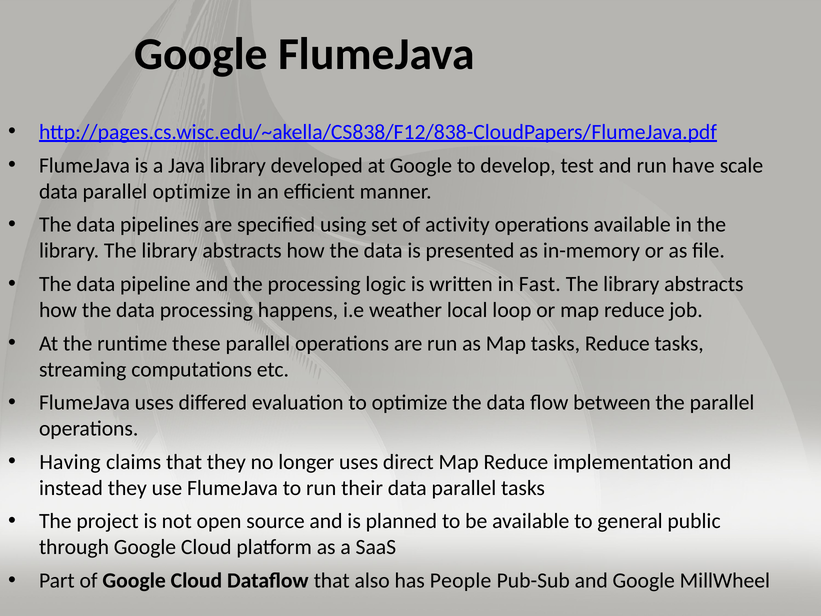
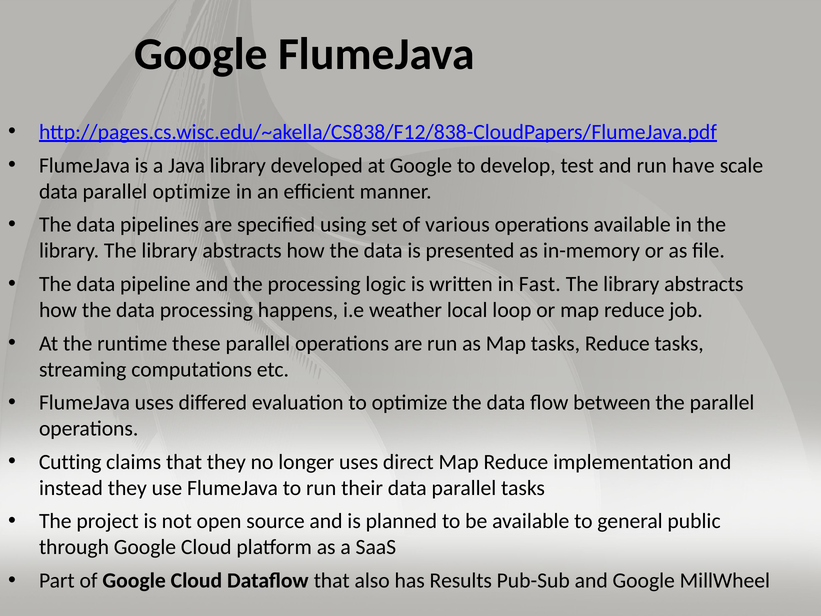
activity: activity -> various (457, 225)
Having: Having -> Cutting (70, 462)
People: People -> Results (461, 580)
